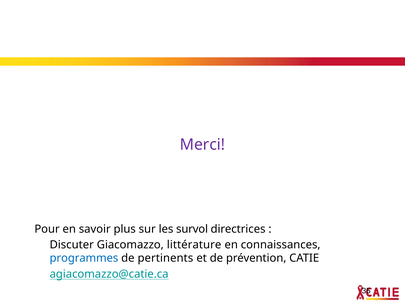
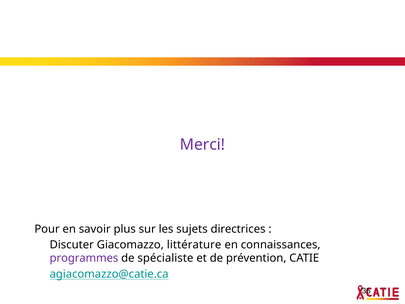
survol: survol -> sujets (192, 229)
programmes colour: blue -> purple (84, 258)
pertinents: pertinents -> spécialiste (165, 258)
